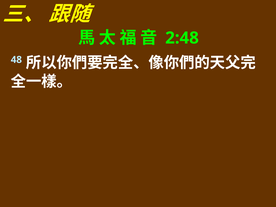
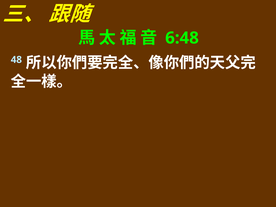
2:48: 2:48 -> 6:48 (182, 38)
